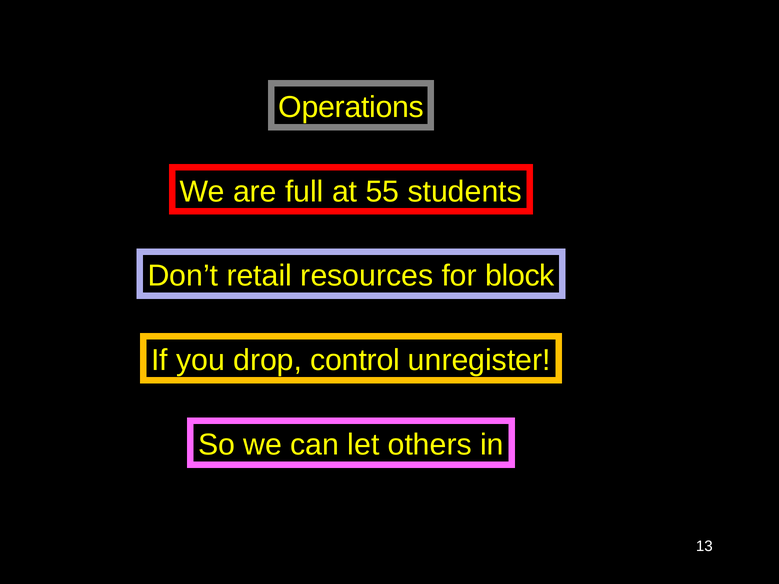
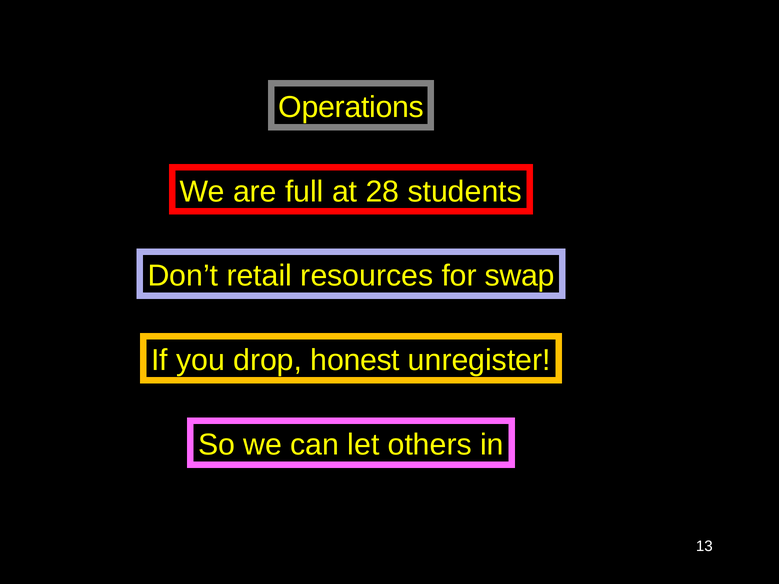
55: 55 -> 28 (382, 192)
block: block -> swap (520, 276)
control: control -> honest (355, 360)
